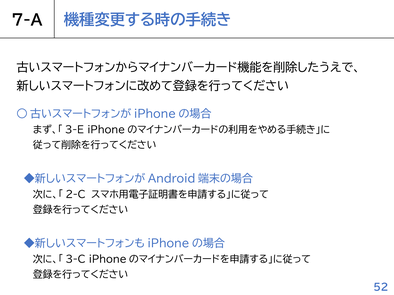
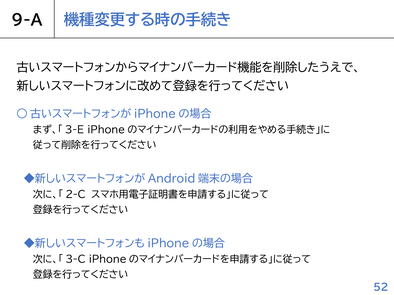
7-A: 7-A -> 9-A (27, 20)
